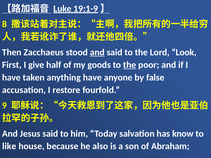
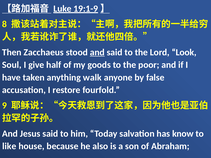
First: First -> Soul (12, 65)
the underline: present -> none (130, 65)
anything have: have -> walk (92, 78)
